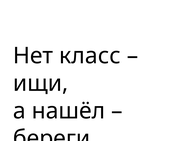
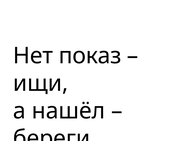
класс: класс -> показ (90, 56)
